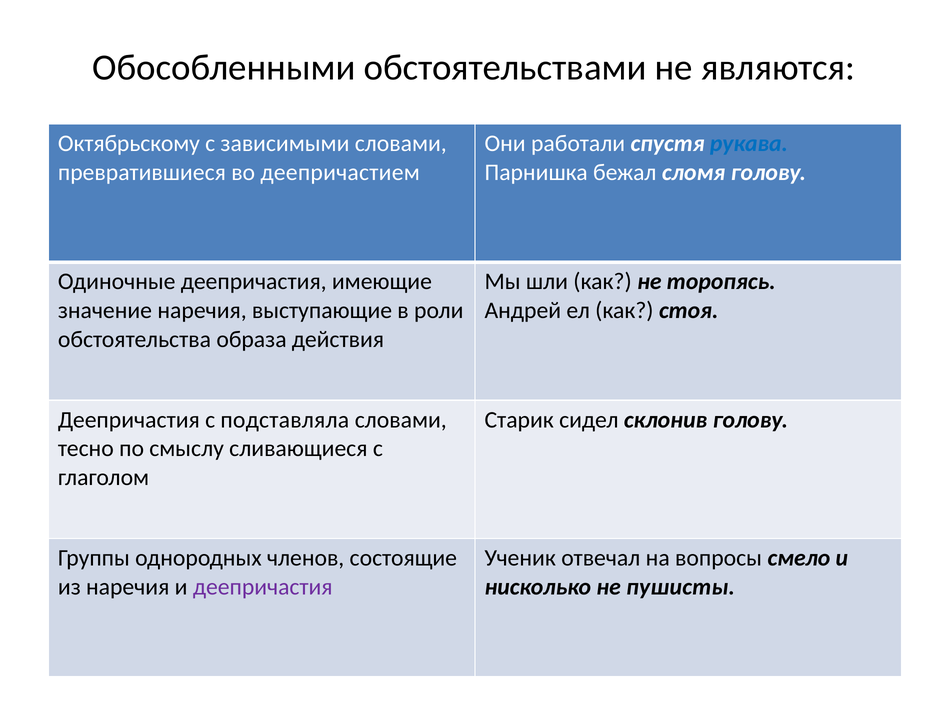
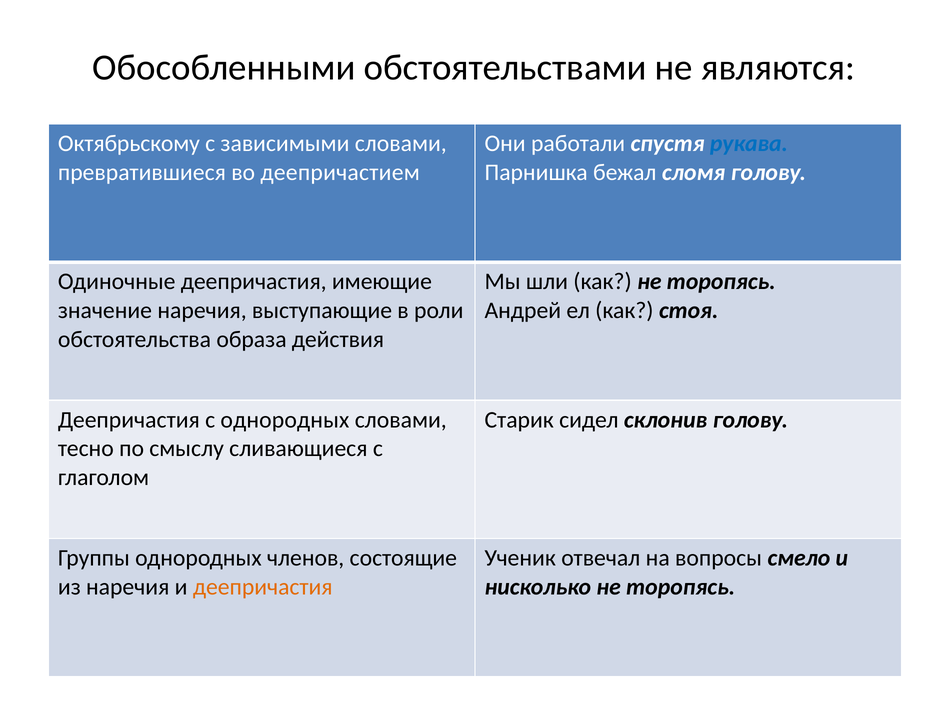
с подставляла: подставляла -> однородных (285, 420)
деепричастия colour: purple -> orange (263, 587)
нисколько не пушисты: пушисты -> торопясь (681, 587)
